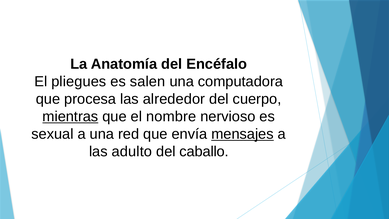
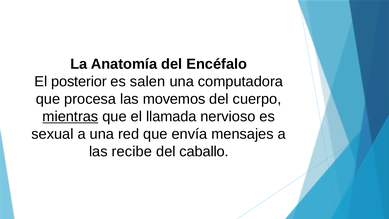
pliegues: pliegues -> posterior (79, 81)
alrededor: alrededor -> movemos (174, 99)
nombre: nombre -> llamada (171, 116)
mensajes underline: present -> none (242, 134)
adulto: adulto -> recibe (132, 151)
